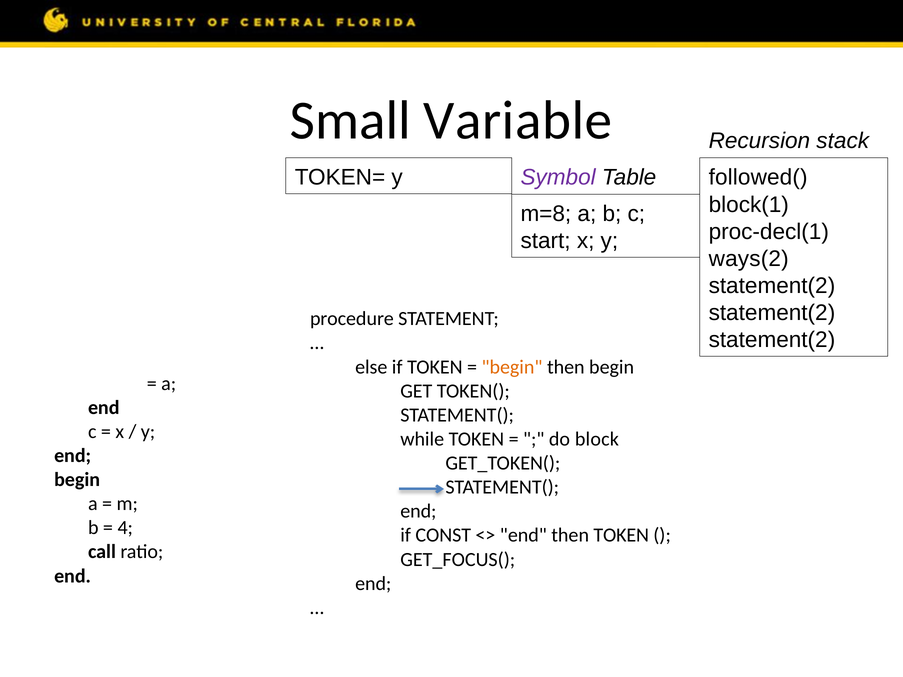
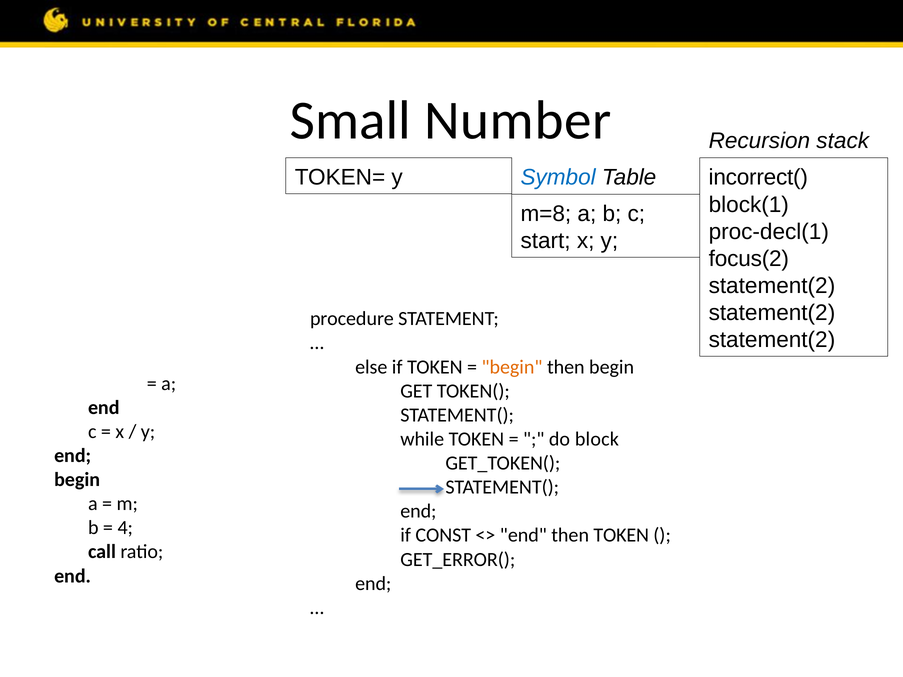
Variable: Variable -> Number (518, 120)
Symbol colour: purple -> blue (558, 178)
followed(: followed( -> incorrect( (758, 178)
ways(2: ways(2 -> focus(2 (749, 259)
GET_FOCUS(: GET_FOCUS( -> GET_ERROR( (458, 560)
